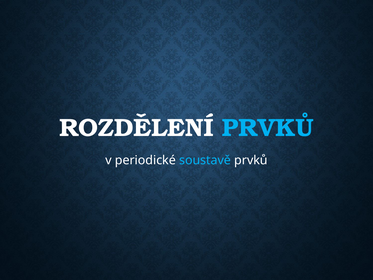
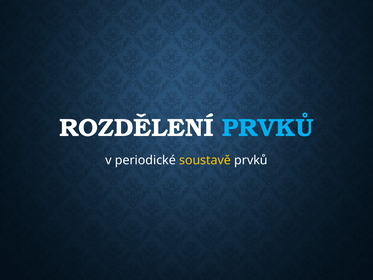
soustavě colour: light blue -> yellow (205, 160)
